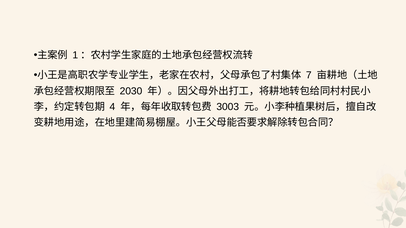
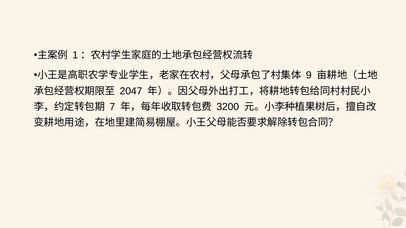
7: 7 -> 9 (309, 75)
2030: 2030 -> 2047 (131, 91)
4: 4 -> 7 (112, 107)
3003: 3003 -> 3200 (228, 107)
